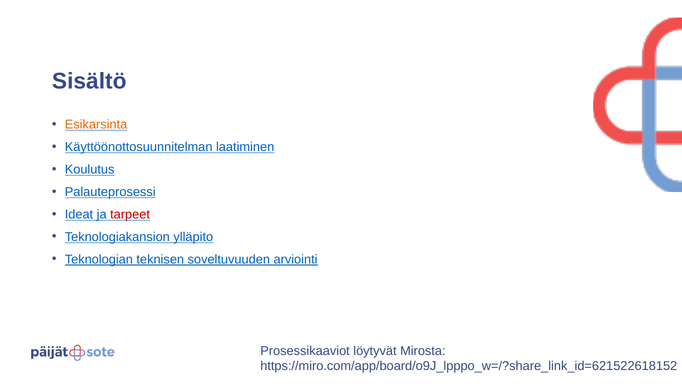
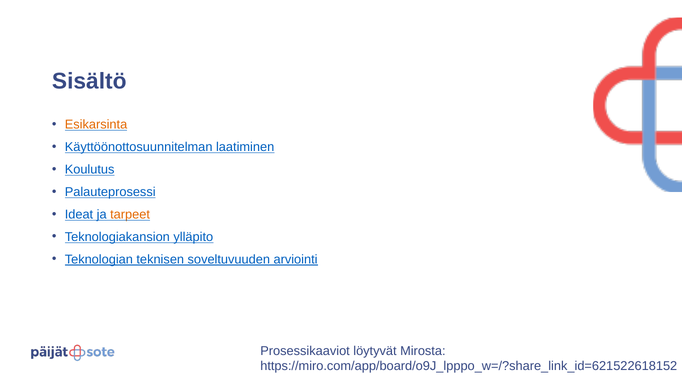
tarpeet colour: red -> orange (130, 214)
